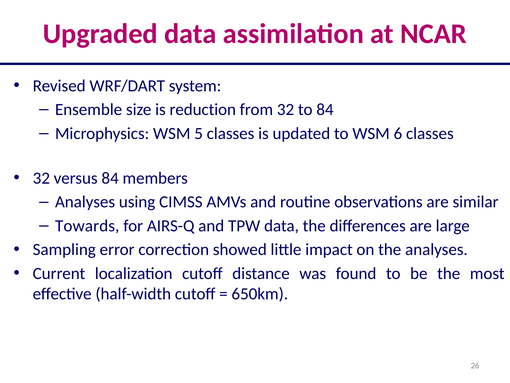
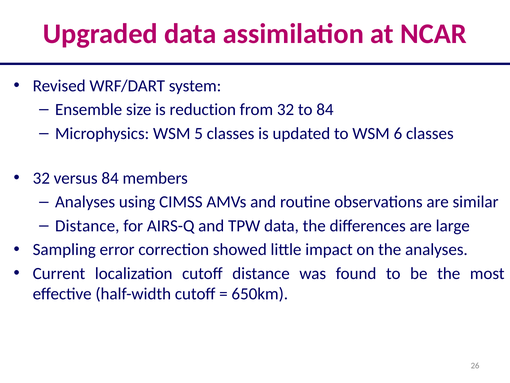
Towards: Towards -> Distance (87, 226)
